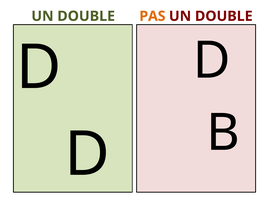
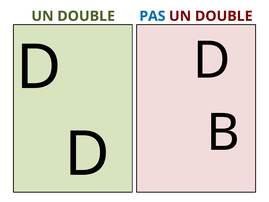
PAS colour: orange -> blue (152, 16)
